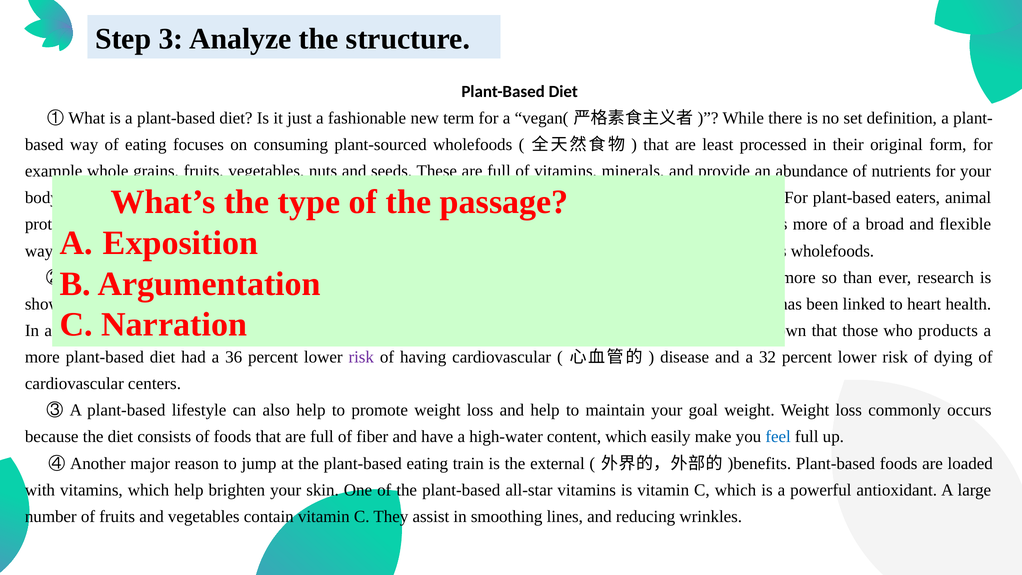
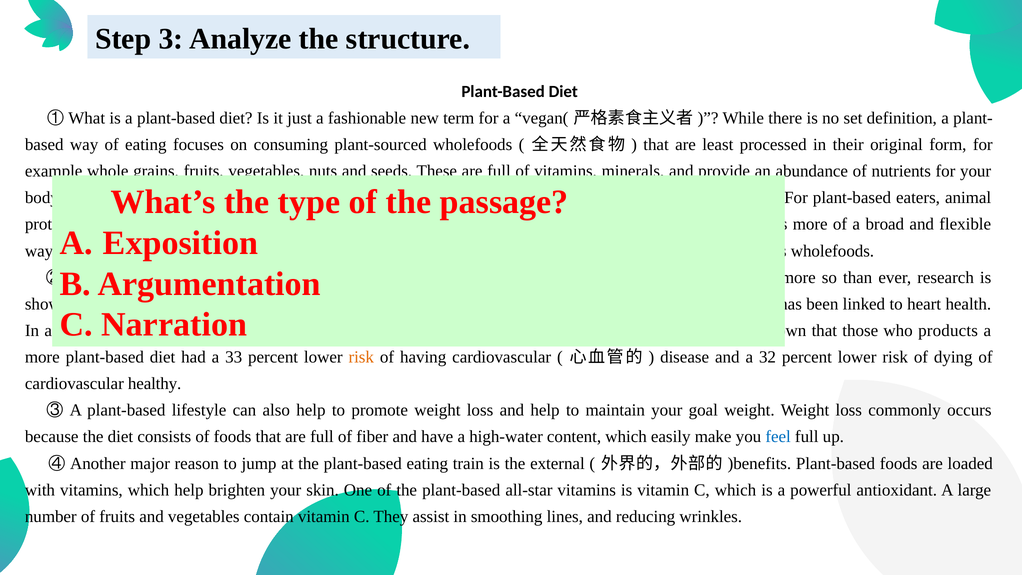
36: 36 -> 33 (234, 357)
risk colour: purple -> orange (361, 357)
centers: centers -> healthy (155, 384)
